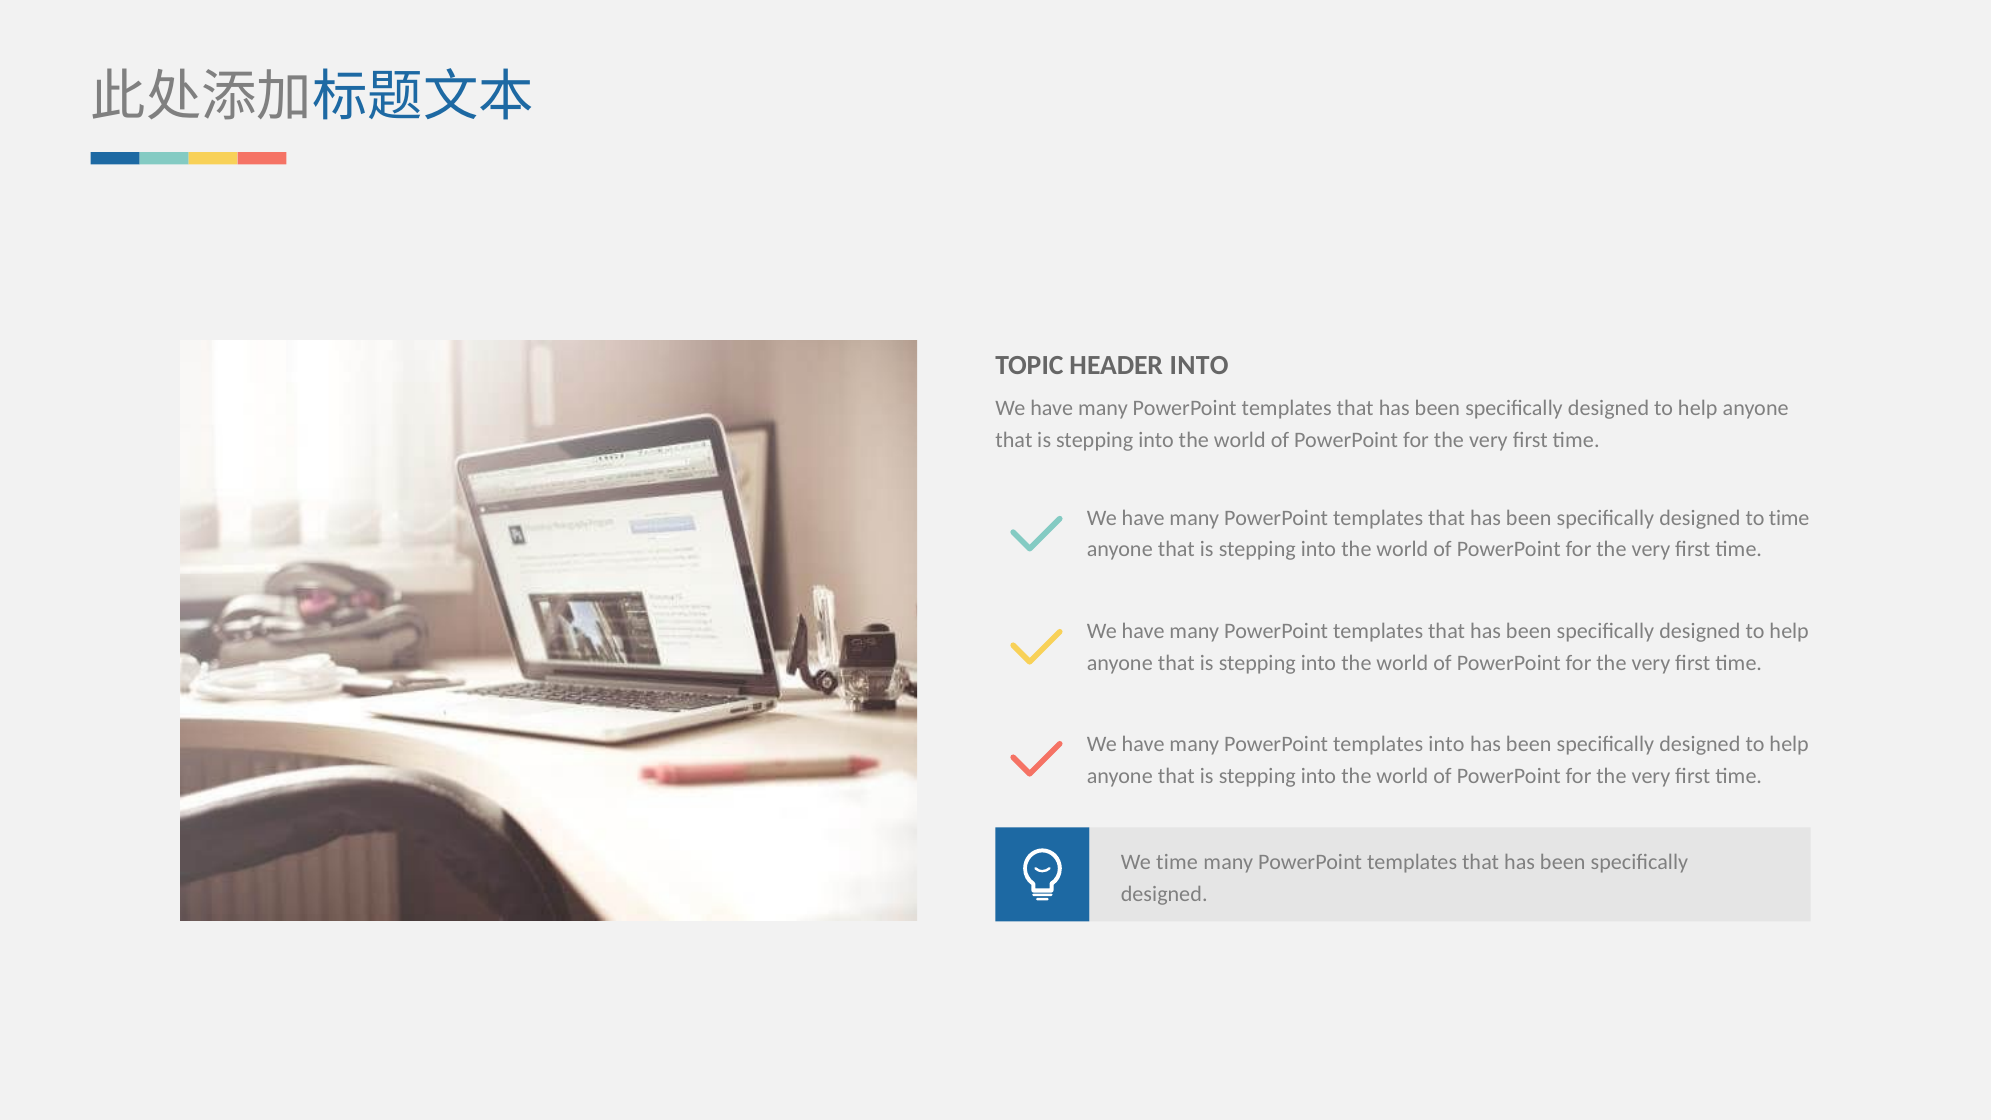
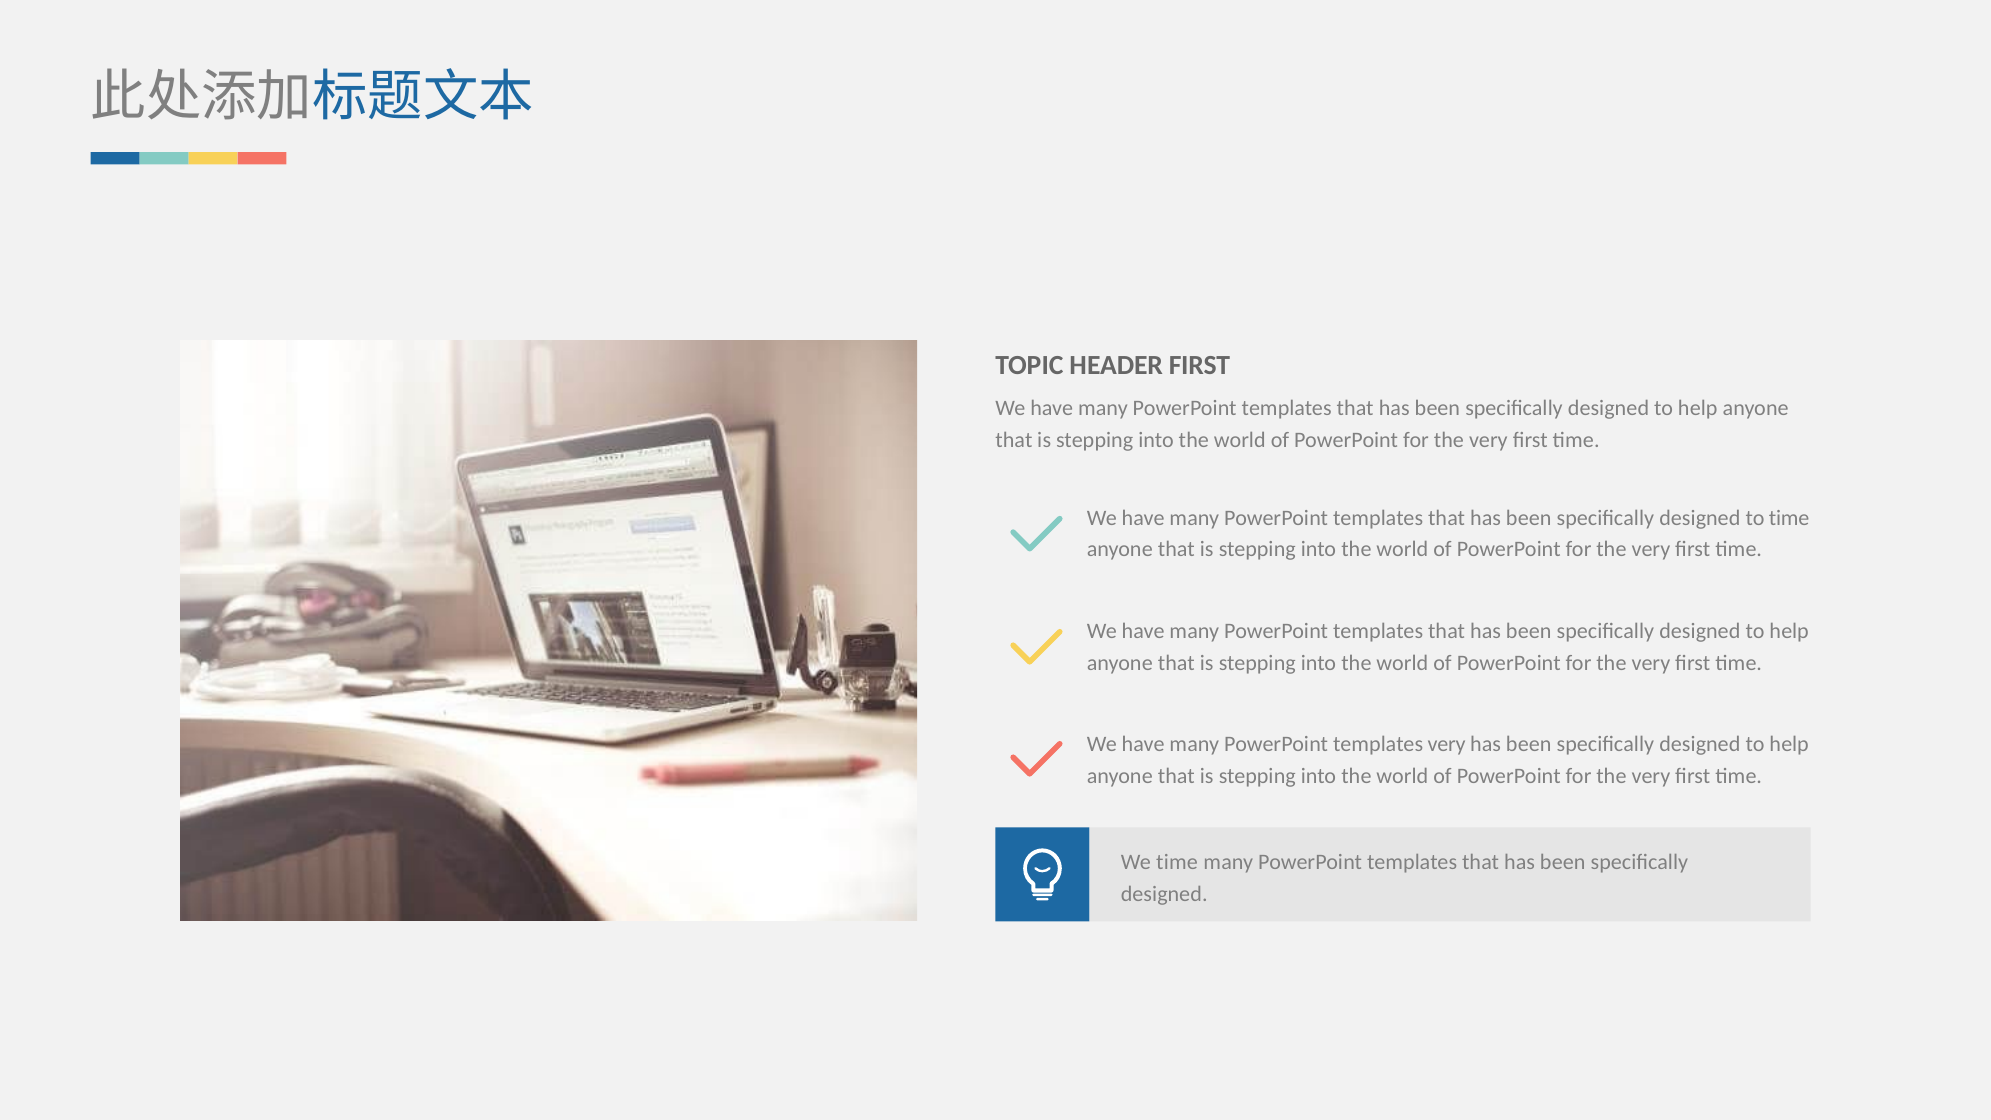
HEADER INTO: INTO -> FIRST (1199, 365)
templates into: into -> very (1447, 744)
